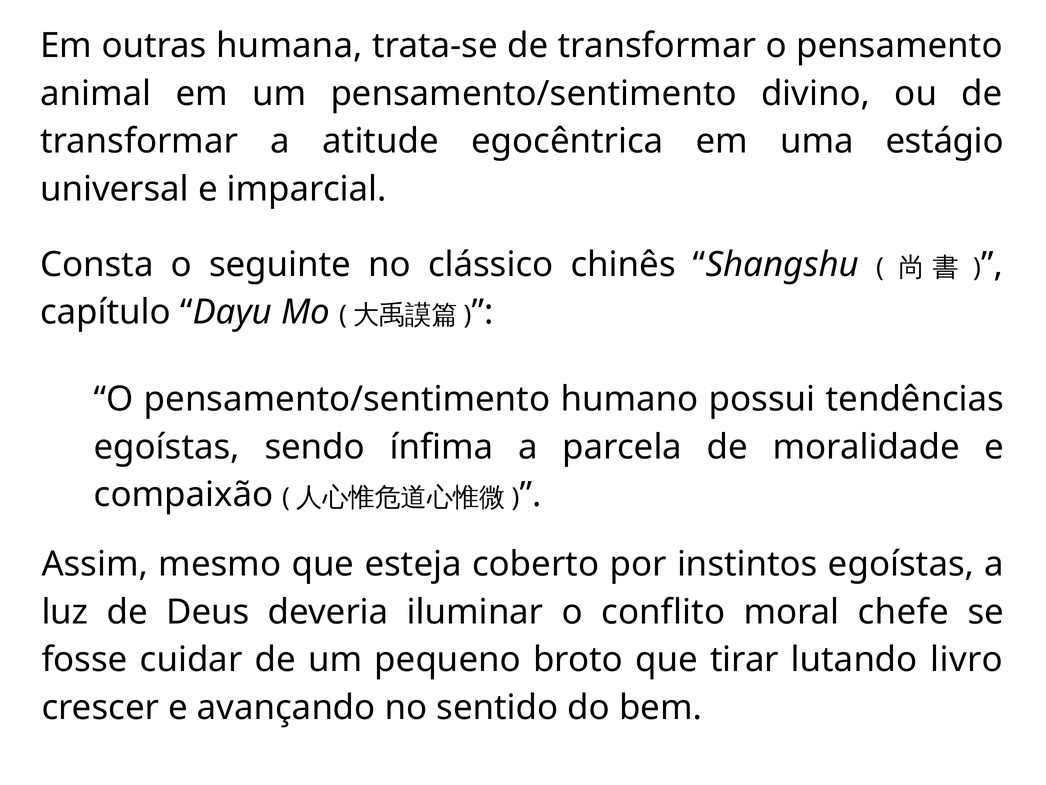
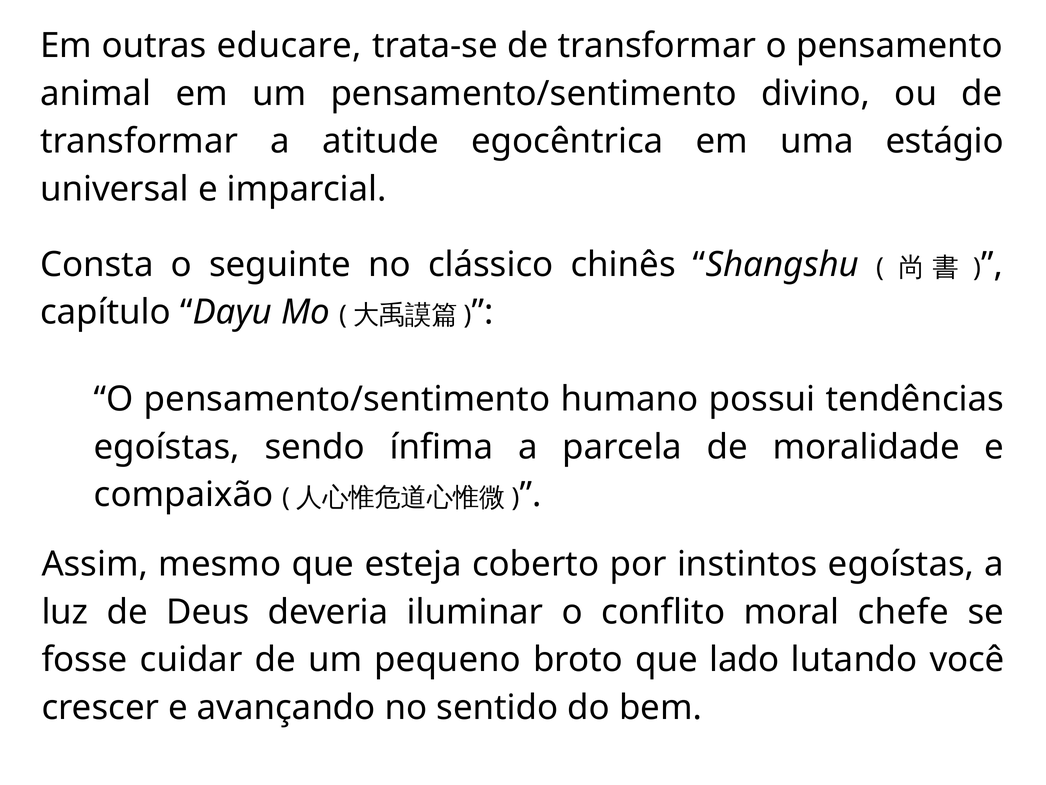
humana: humana -> educare (289, 46)
tirar: tirar -> lado (744, 659)
livro: livro -> você (967, 659)
